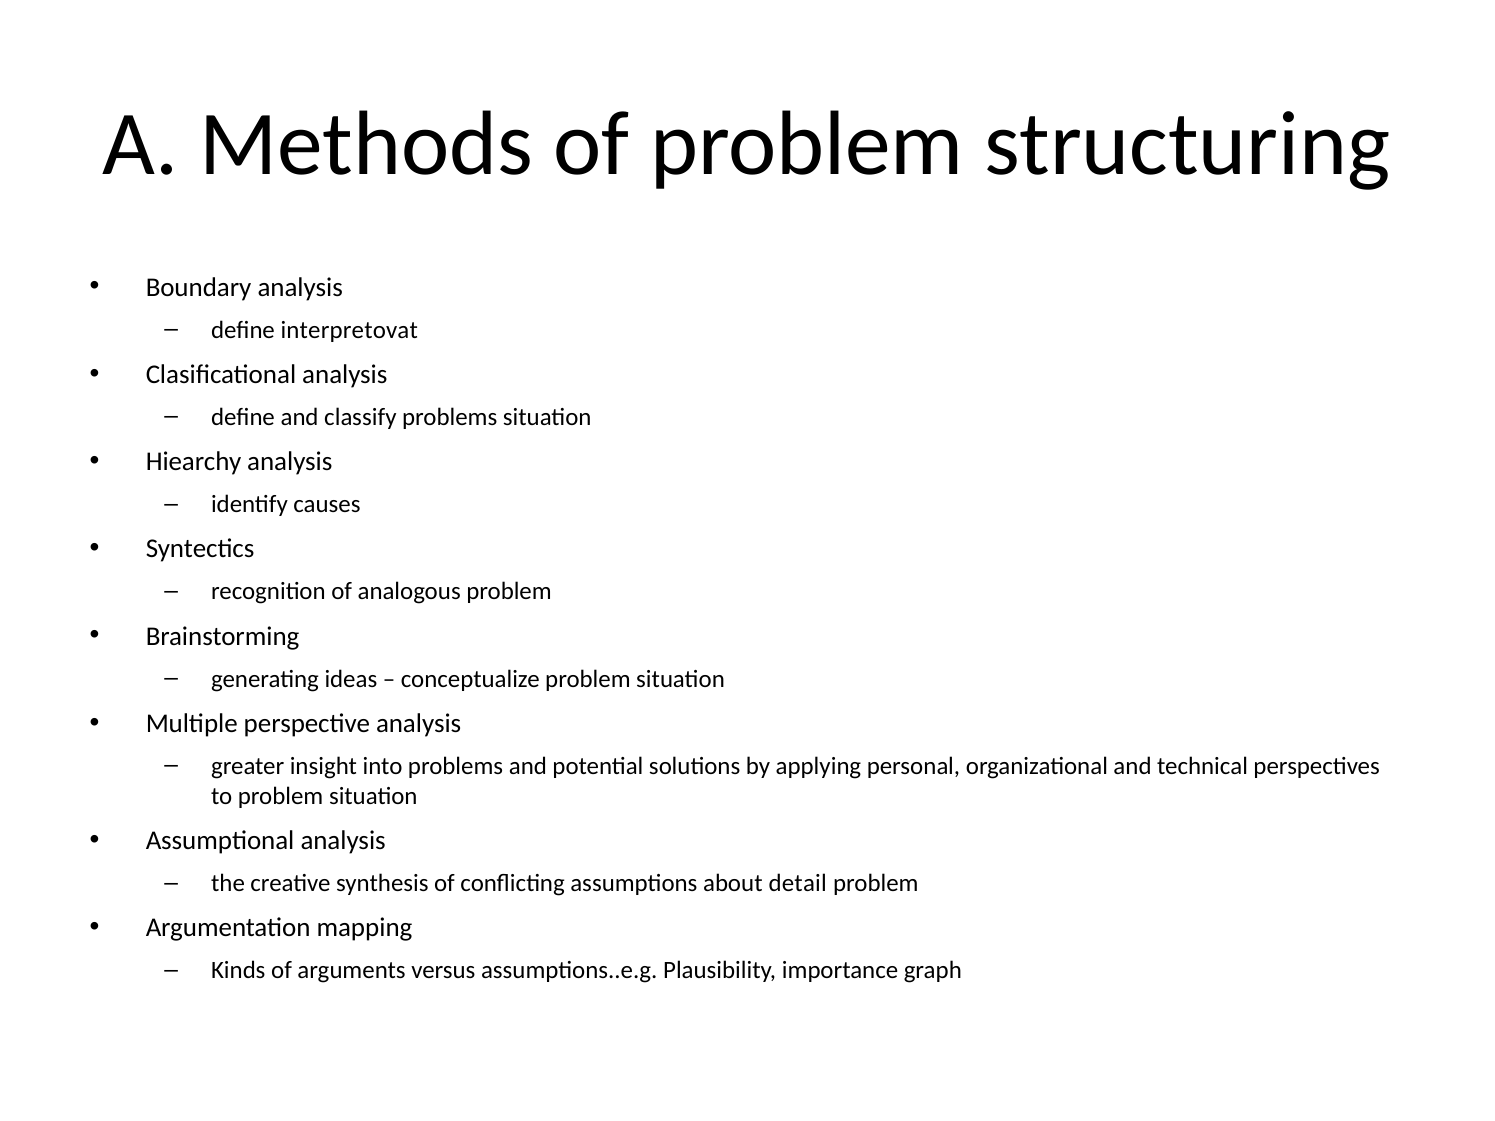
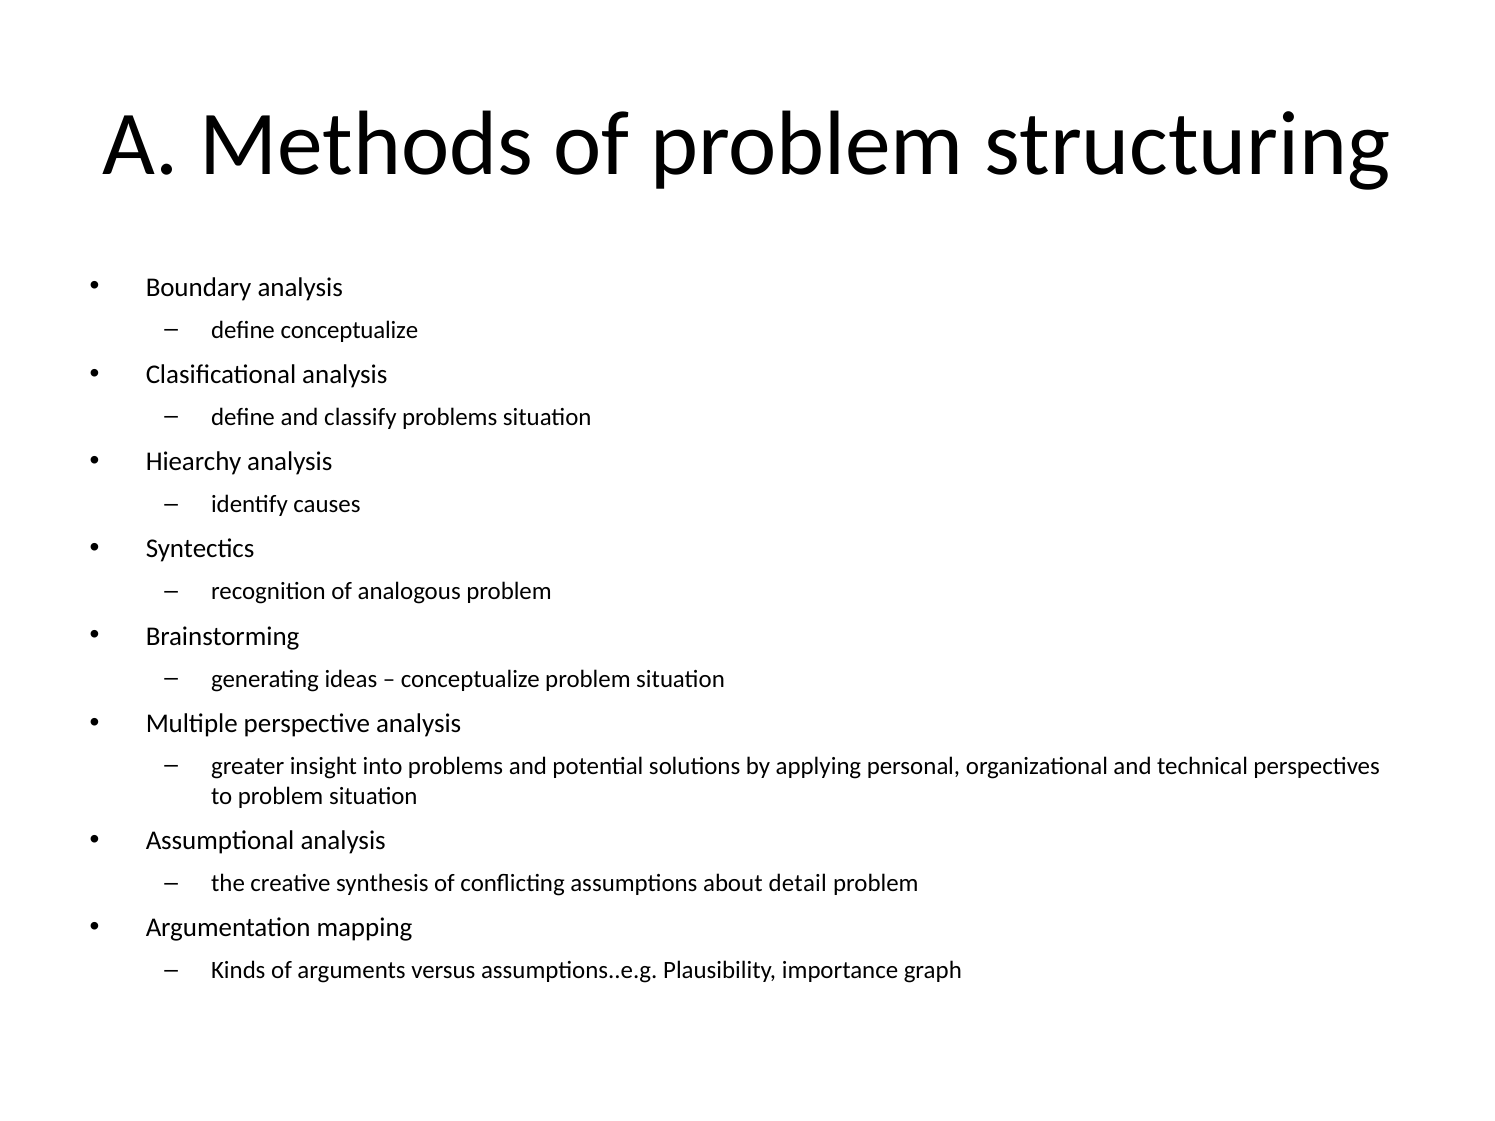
define interpretovat: interpretovat -> conceptualize (349, 330)
